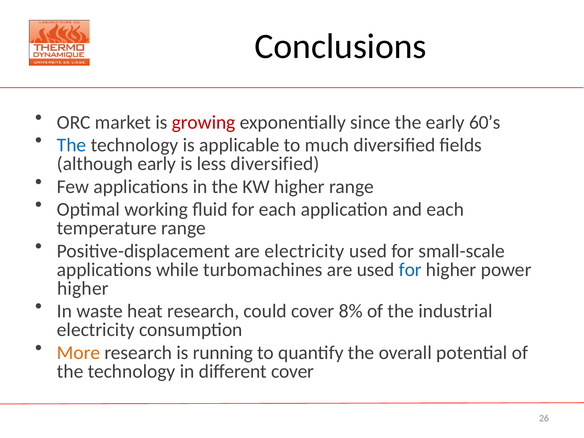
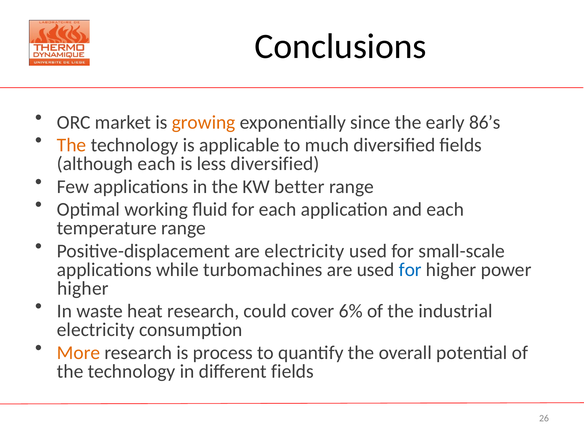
growing colour: red -> orange (204, 122)
60’s: 60’s -> 86’s (485, 122)
The colour: blue -> orange (72, 145)
although early: early -> each (157, 164)
KW higher: higher -> better (299, 187)
8%: 8% -> 6% (351, 311)
running: running -> process (223, 353)
different cover: cover -> fields (293, 371)
